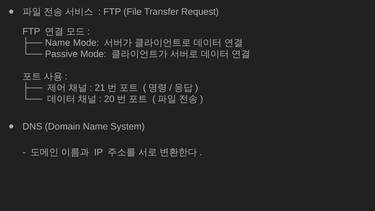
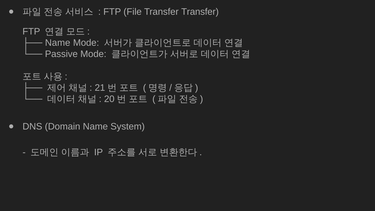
Transfer Request: Request -> Transfer (200, 12)
